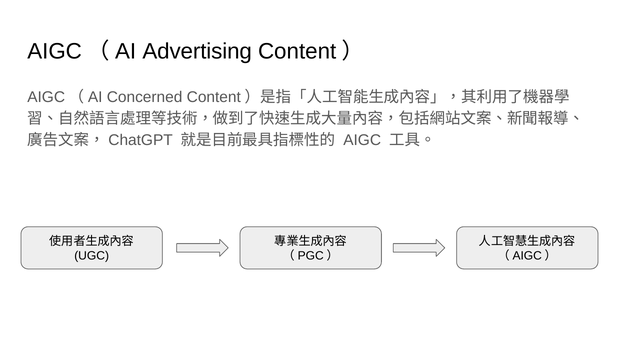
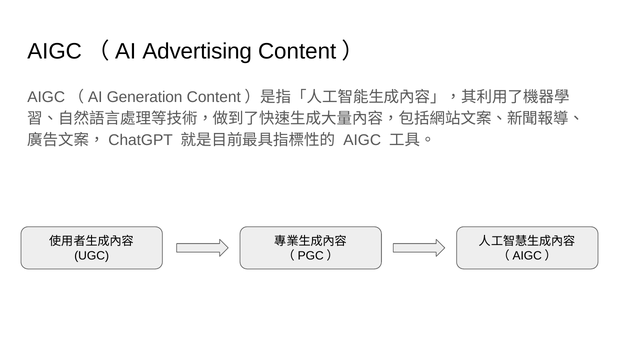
Concerned: Concerned -> Generation (145, 97)
